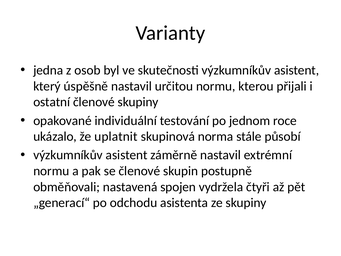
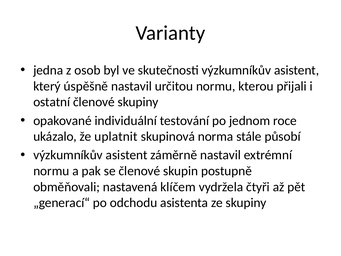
spojen: spojen -> klíčem (178, 187)
